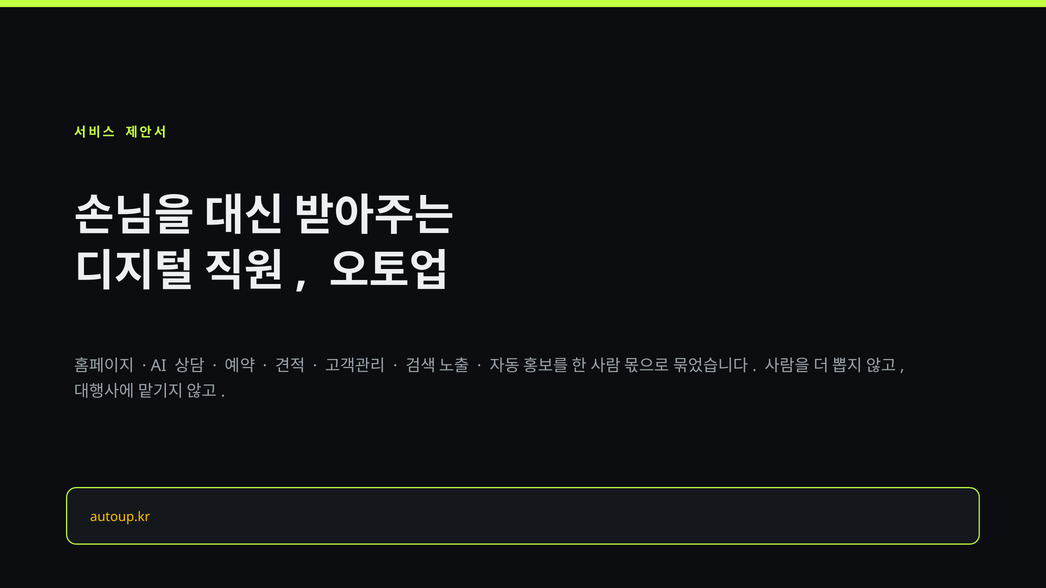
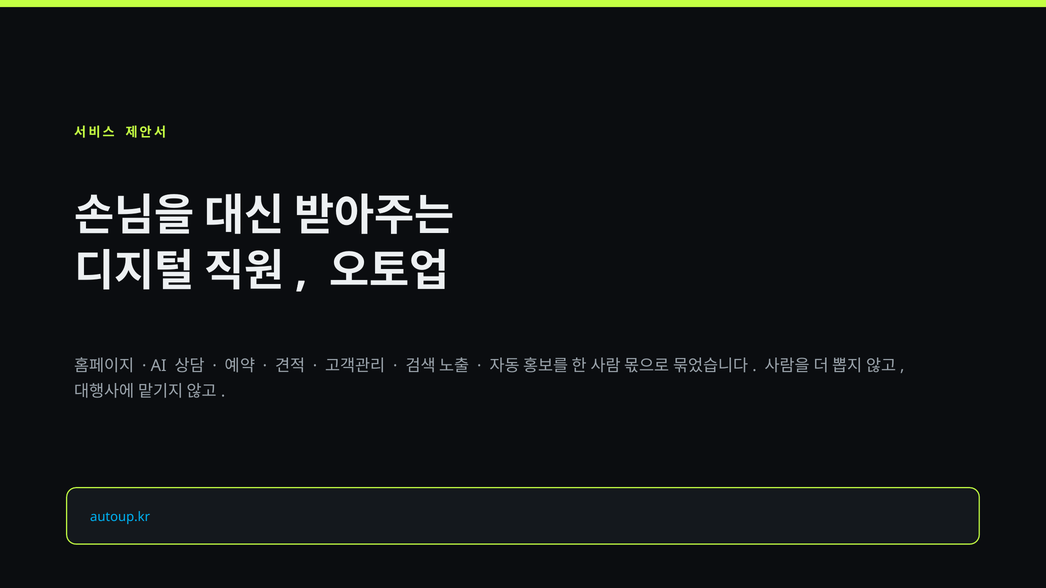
autoup.kr colour: yellow -> light blue (120, 517)
